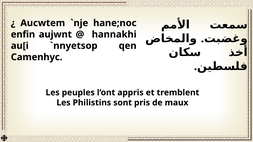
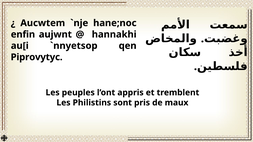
Camenhyc: Camenhyc -> Piprovytyc (37, 57)
